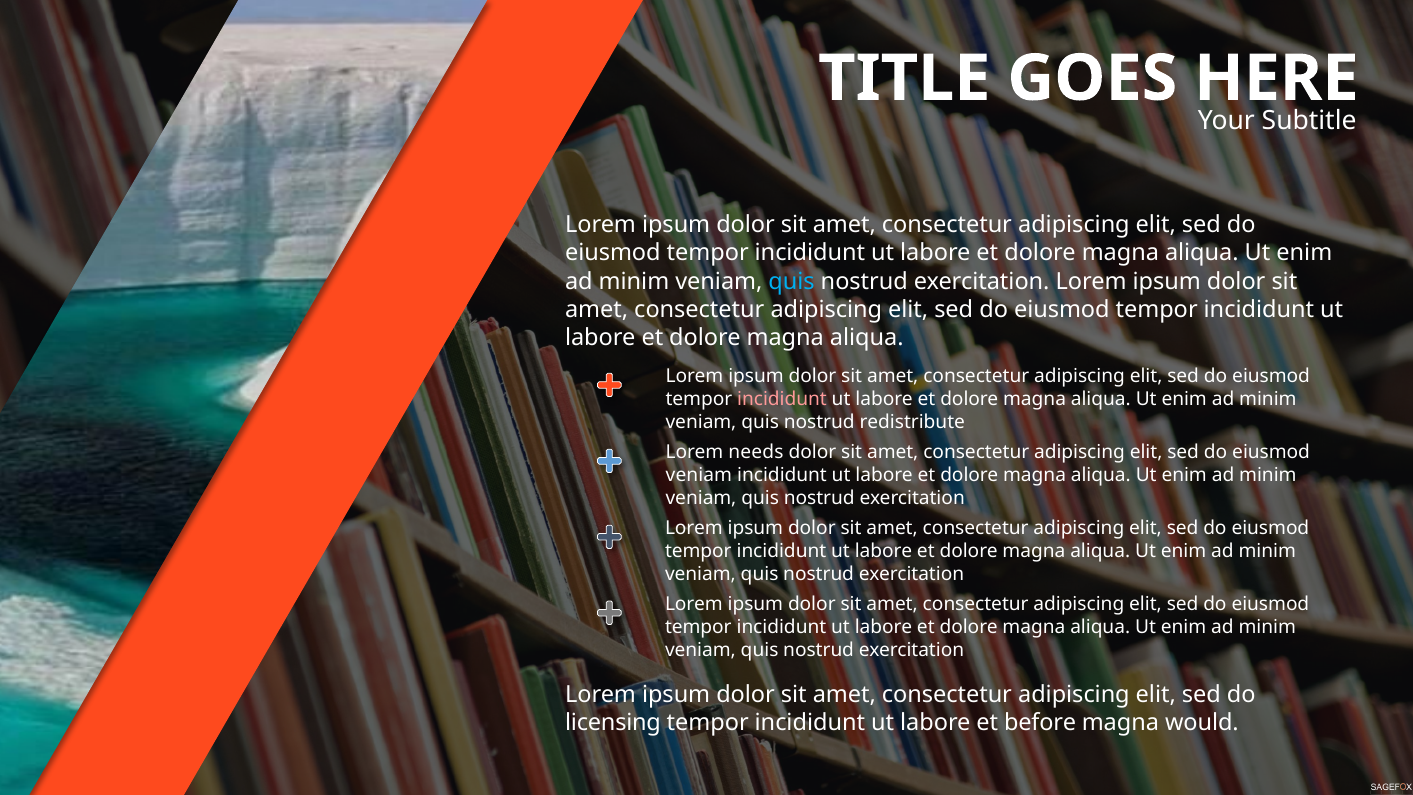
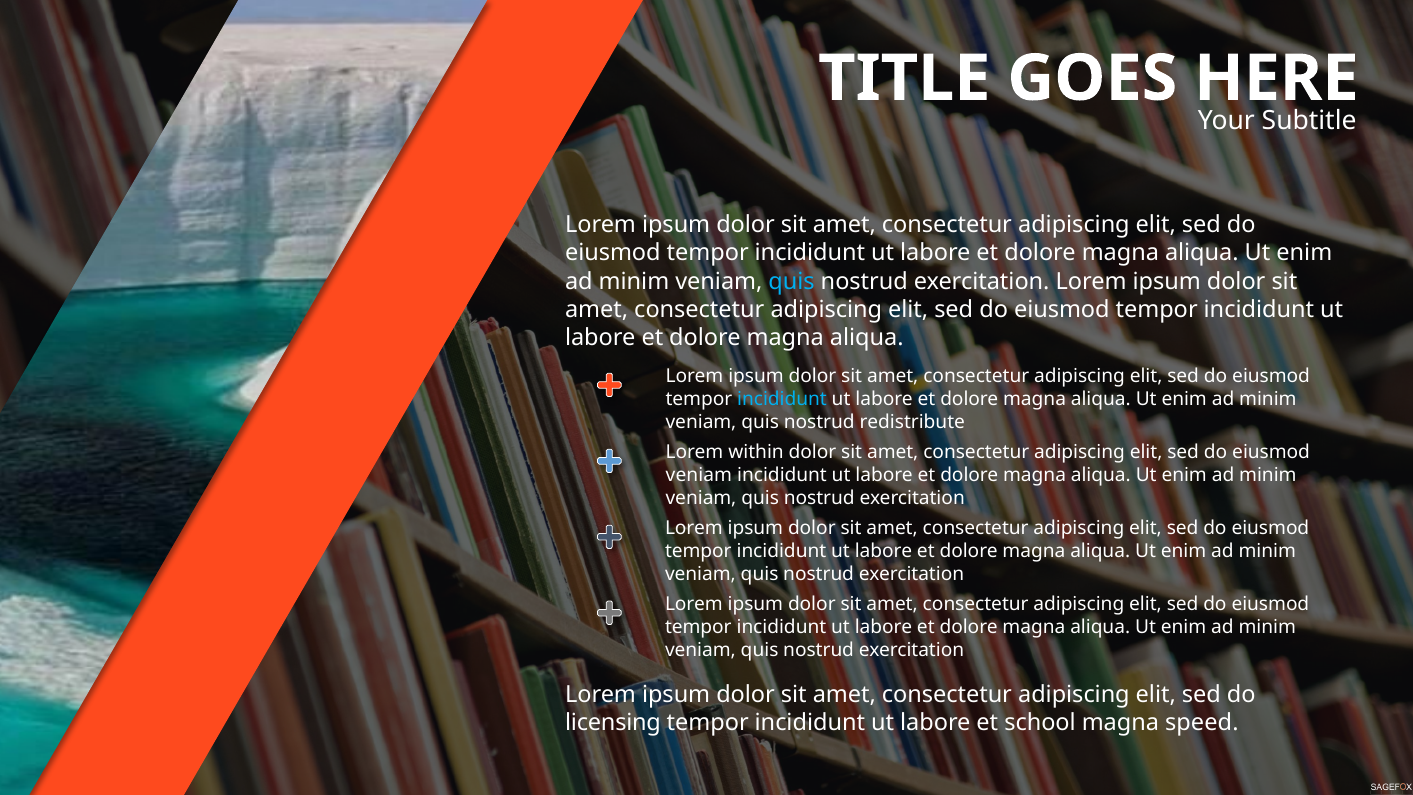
incididunt colour: pink -> light blue (782, 399)
needs: needs -> within (756, 452)
before: before -> school (1040, 723)
would: would -> speed (1202, 723)
